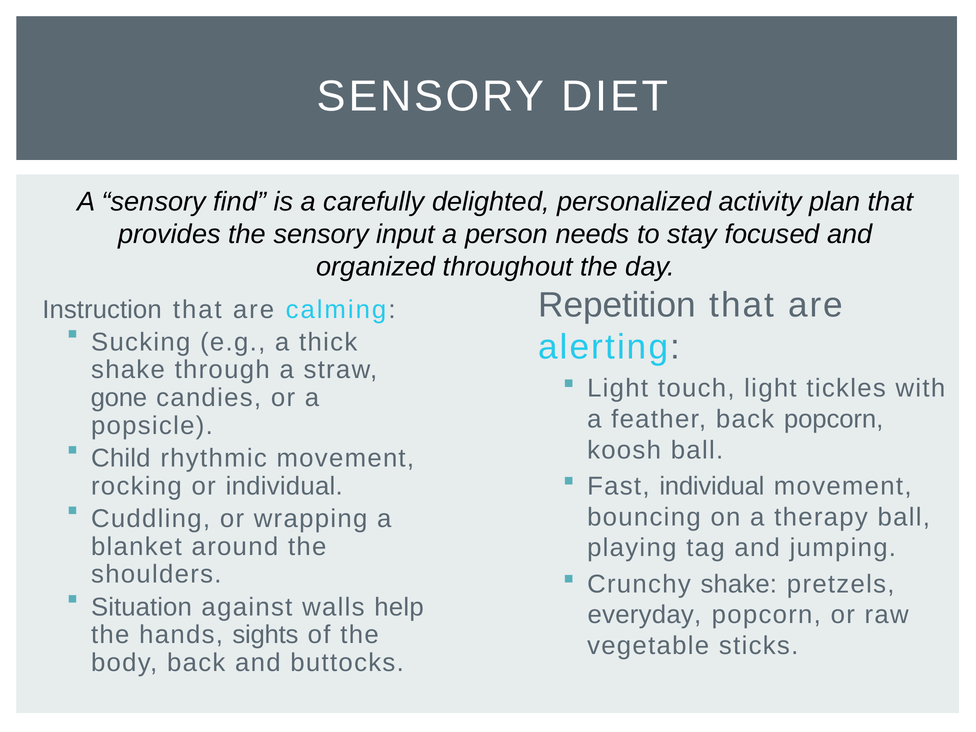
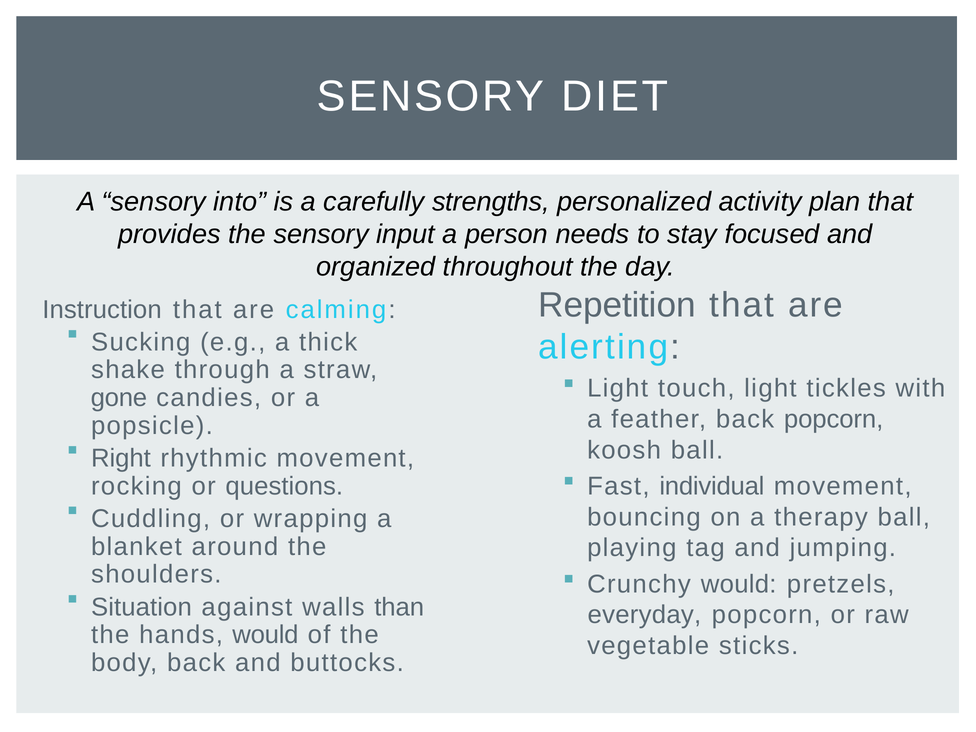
find: find -> into (240, 202)
delighted: delighted -> strengths (491, 202)
Child: Child -> Right (121, 458)
or individual: individual -> questions (284, 486)
Crunchy shake: shake -> would (739, 584)
help: help -> than (399, 607)
hands sights: sights -> would (265, 635)
